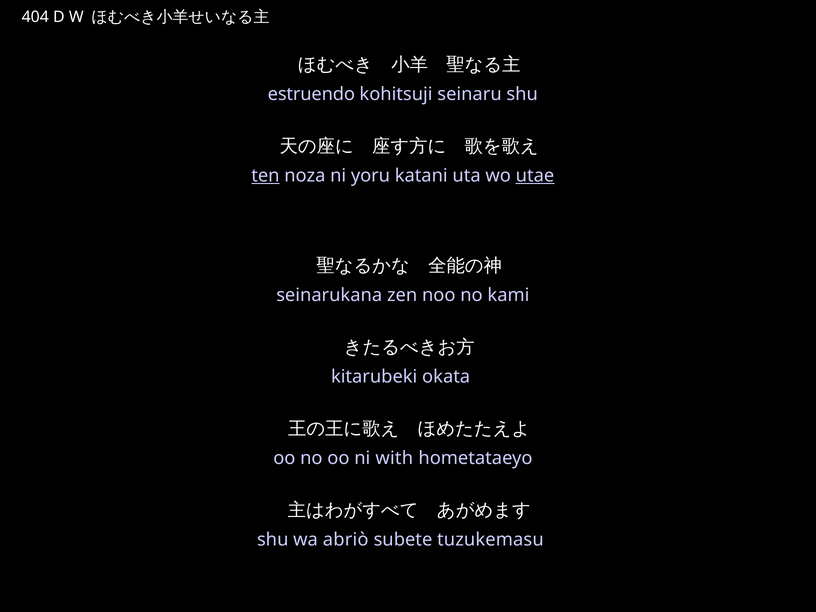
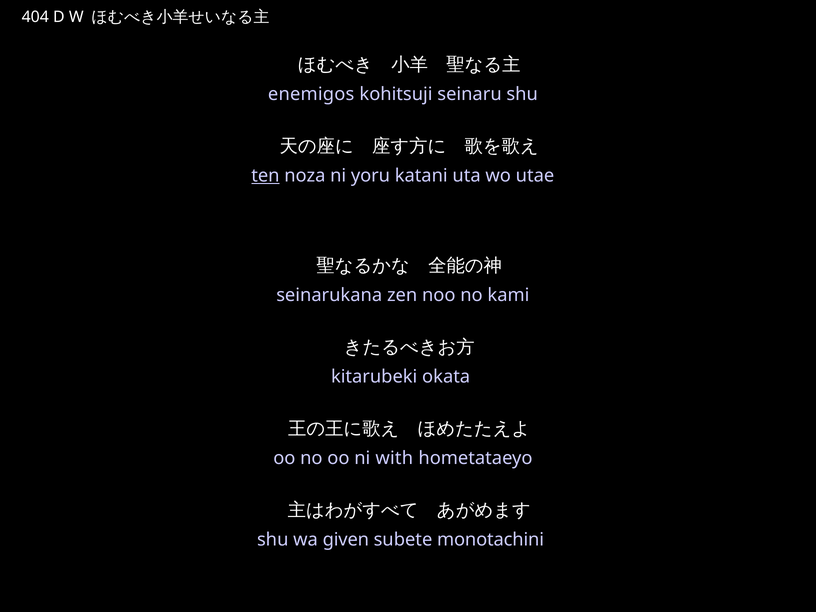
estruendo: estruendo -> enemigos (311, 94)
utae underline: present -> none (535, 176)
abriò: abriò -> given (346, 540)
tuzukemasu: tuzukemasu -> monotachini (491, 540)
